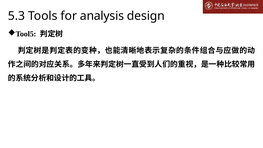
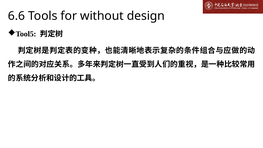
5.3: 5.3 -> 6.6 (16, 16)
analysis: analysis -> without (102, 16)
